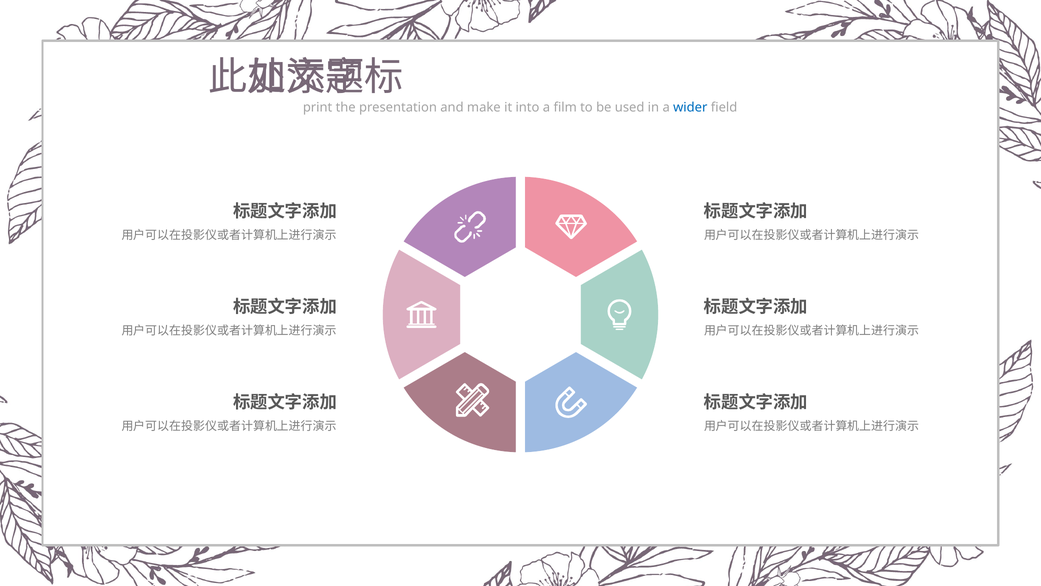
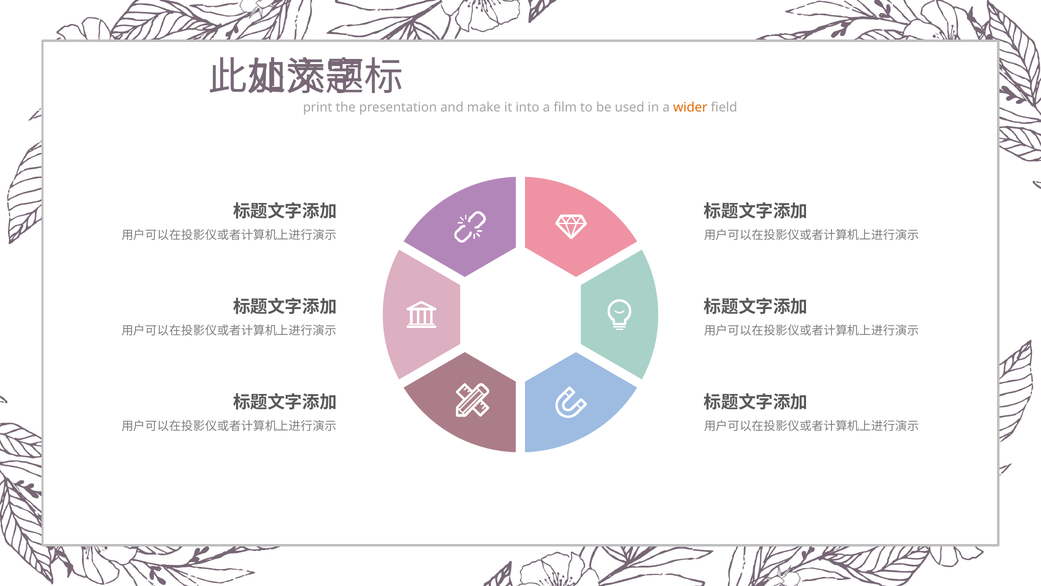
wider colour: blue -> orange (690, 108)
